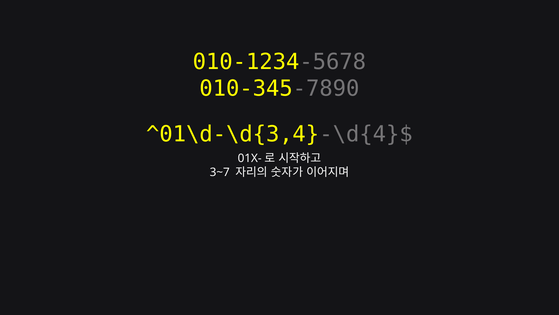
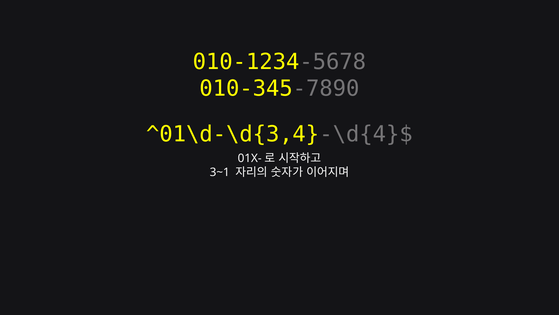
3~7: 3~7 -> 3~1 (220, 172)
